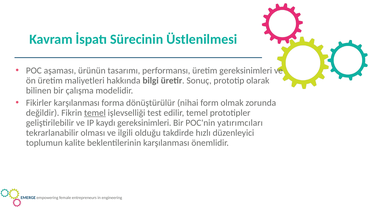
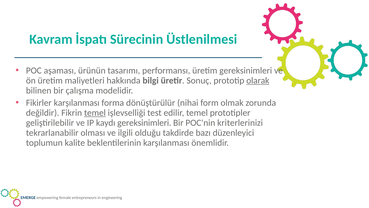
olarak underline: none -> present (258, 80)
yatırımcıları: yatırımcıları -> kriterlerinizi (240, 122)
hızlı: hızlı -> bazı (203, 132)
